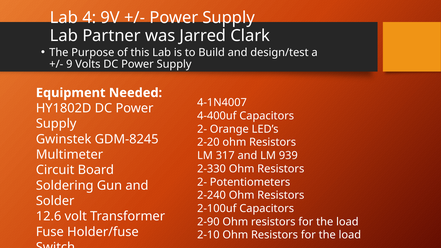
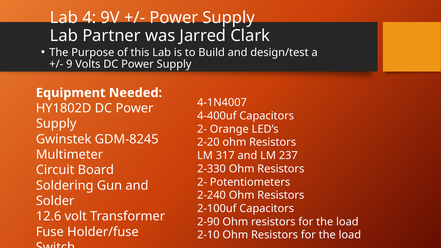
939: 939 -> 237 (288, 156)
